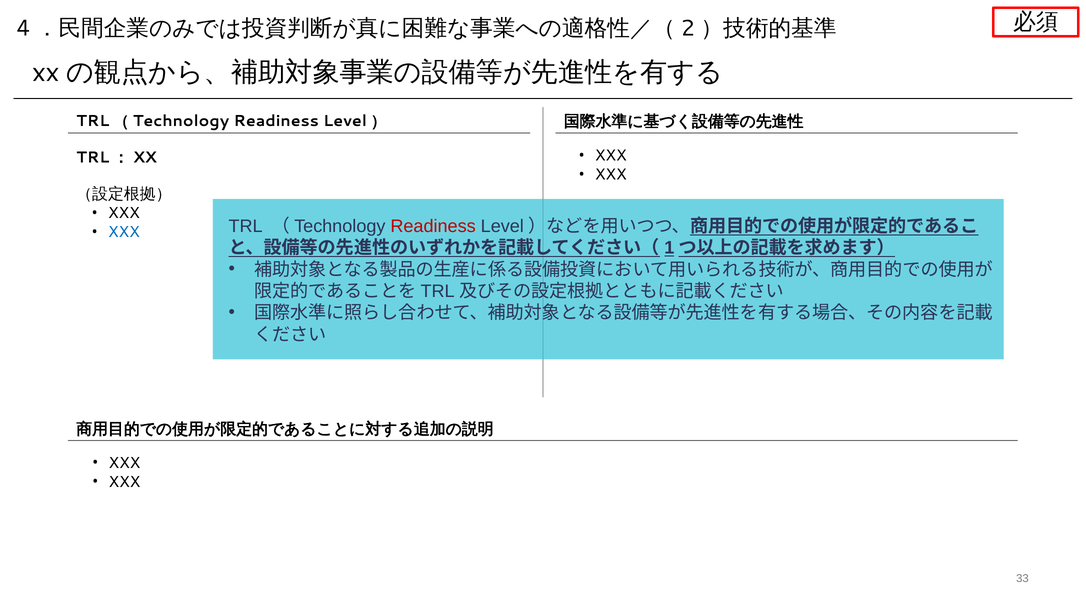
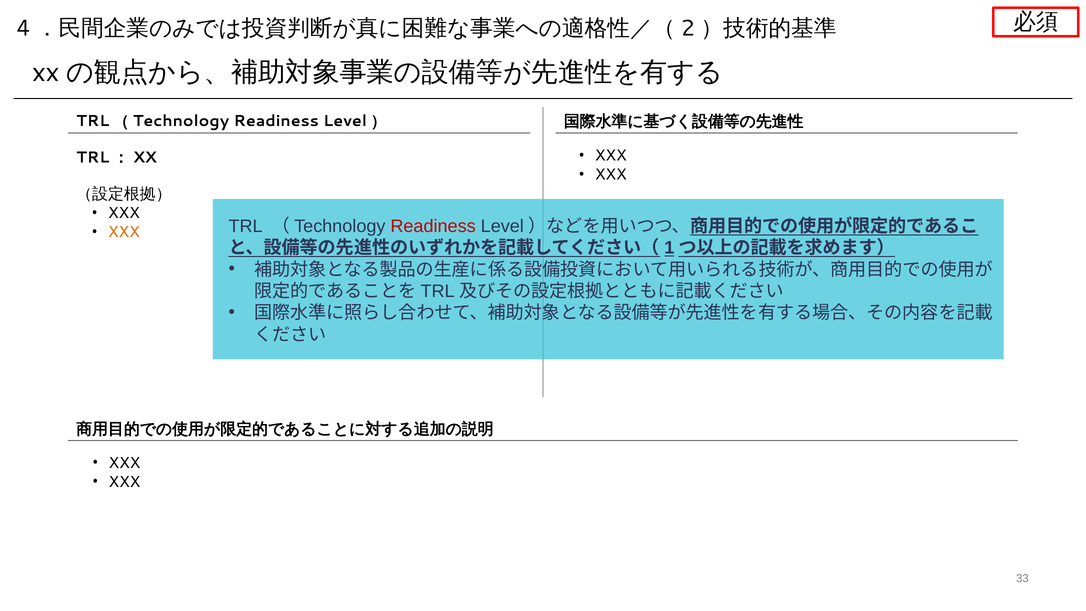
XXX colour: blue -> orange (124, 232)
